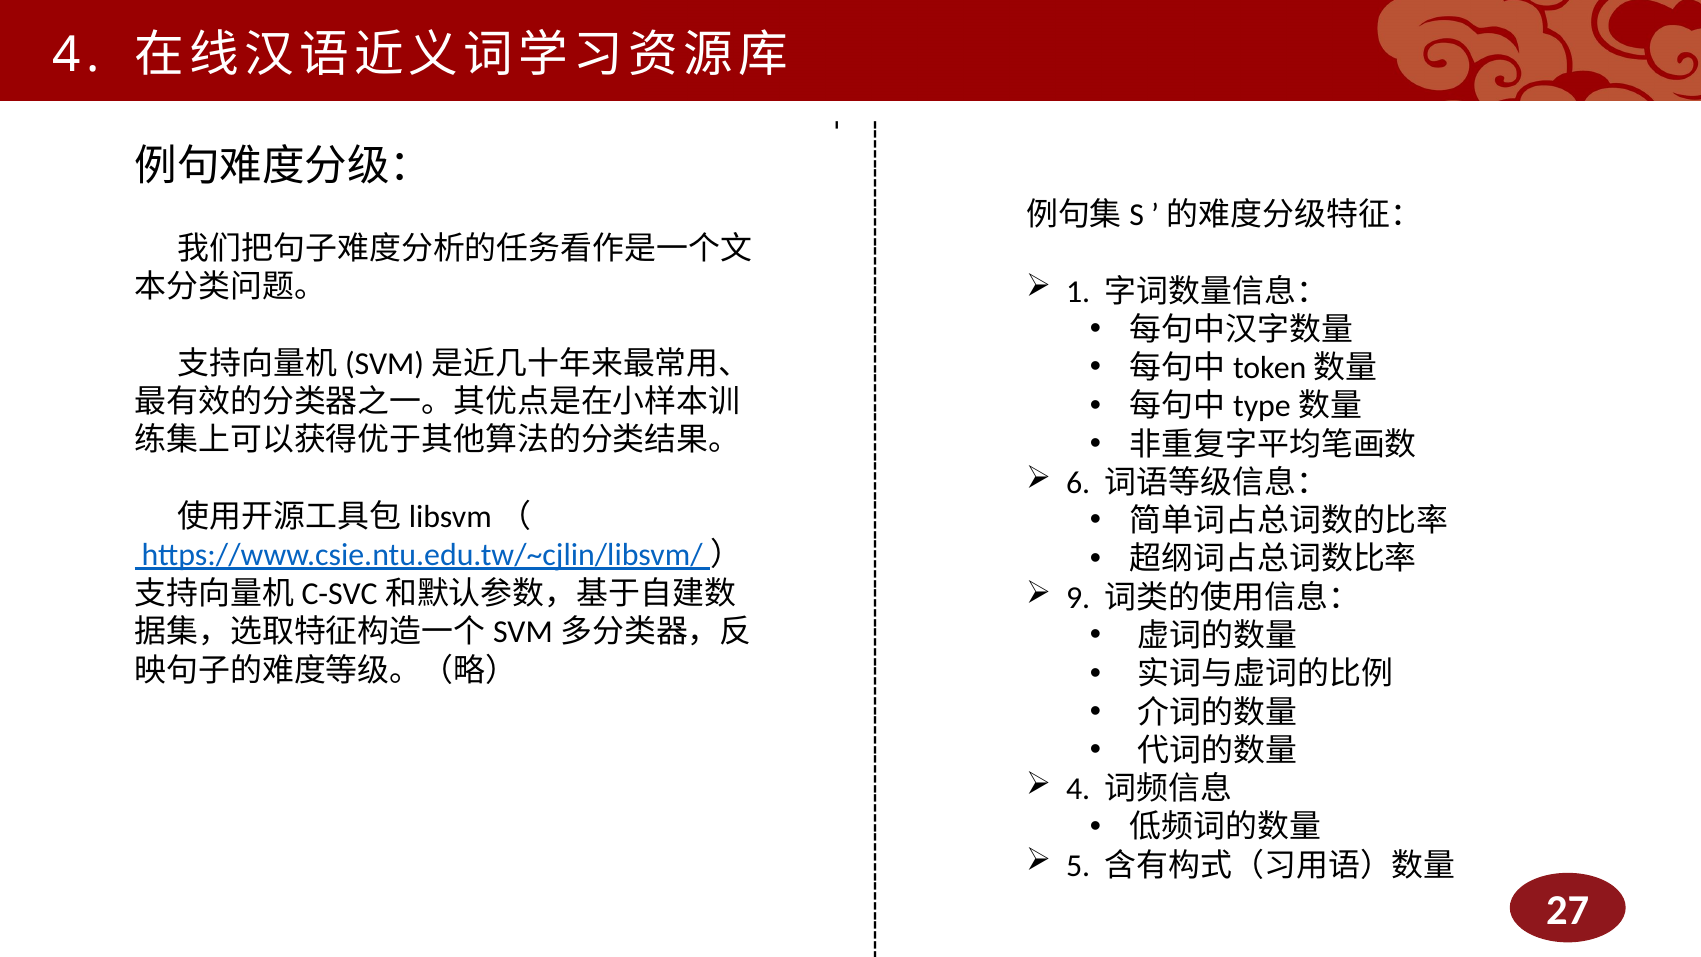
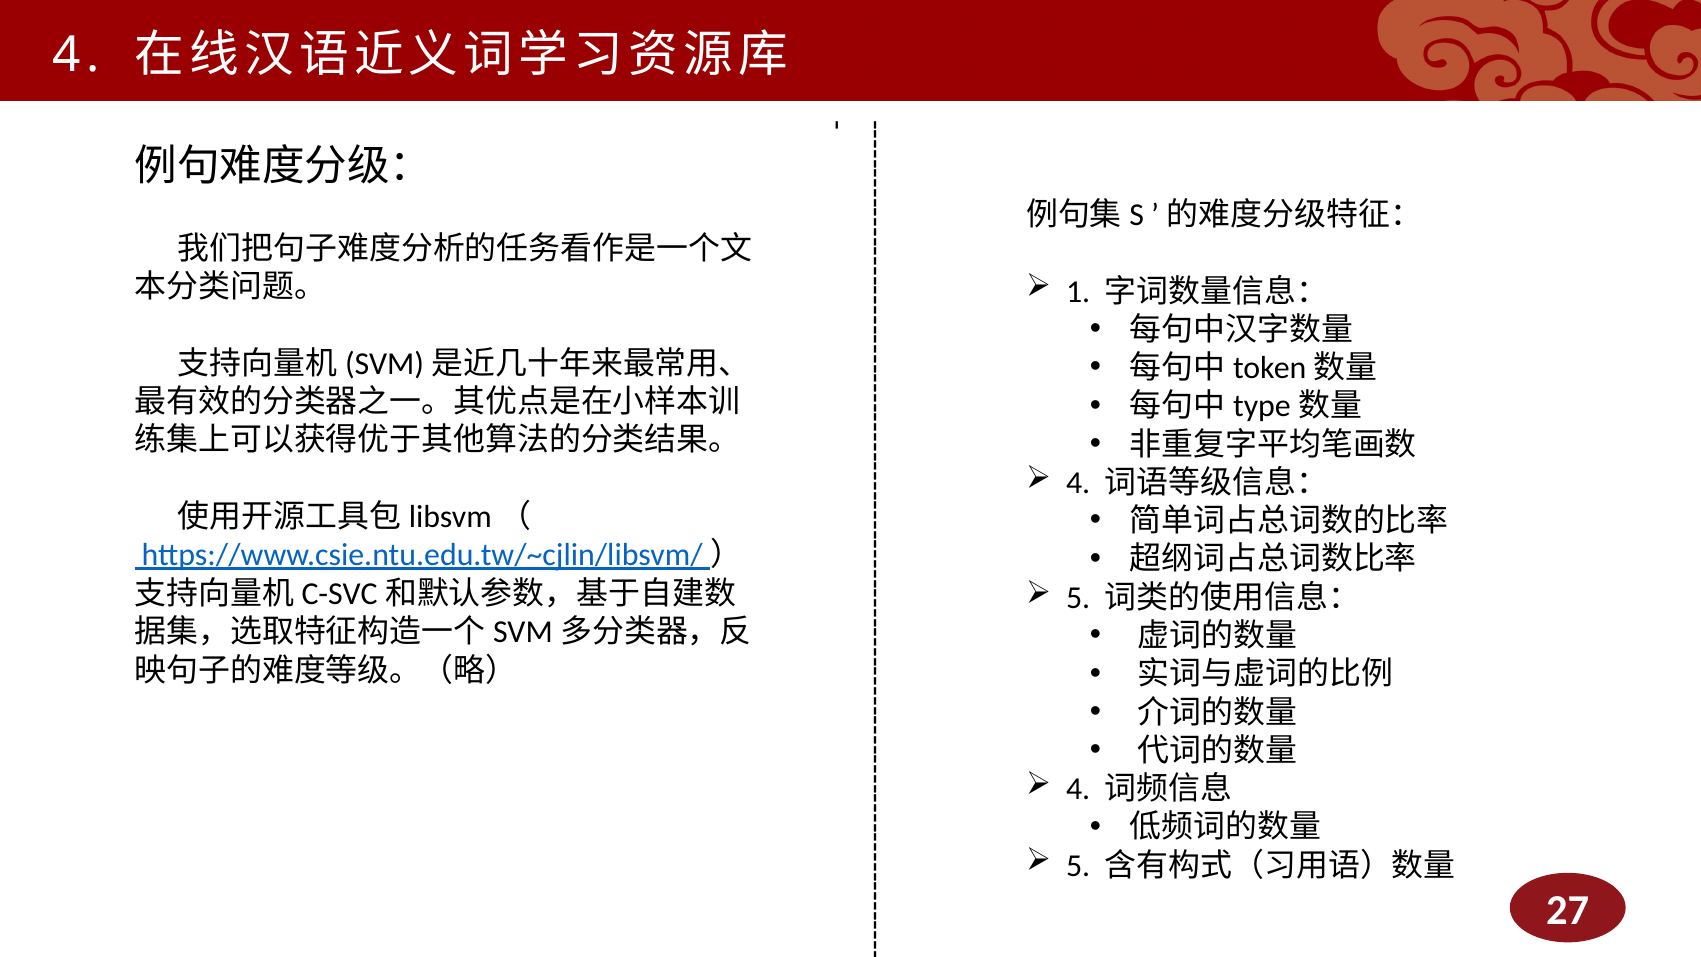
6: 6 -> 4 (1078, 483)
9: 9 -> 5 (1078, 598)
